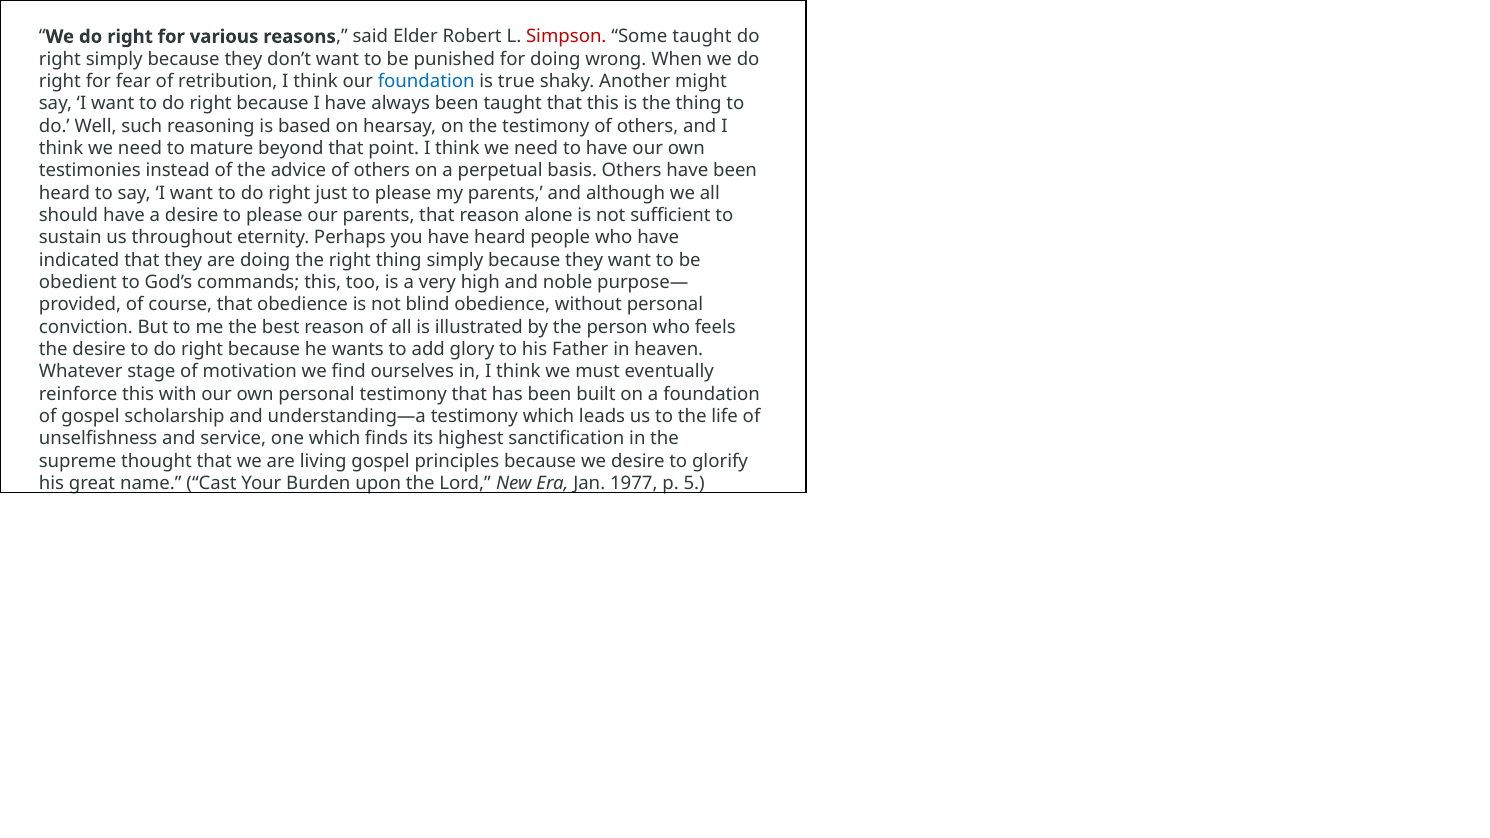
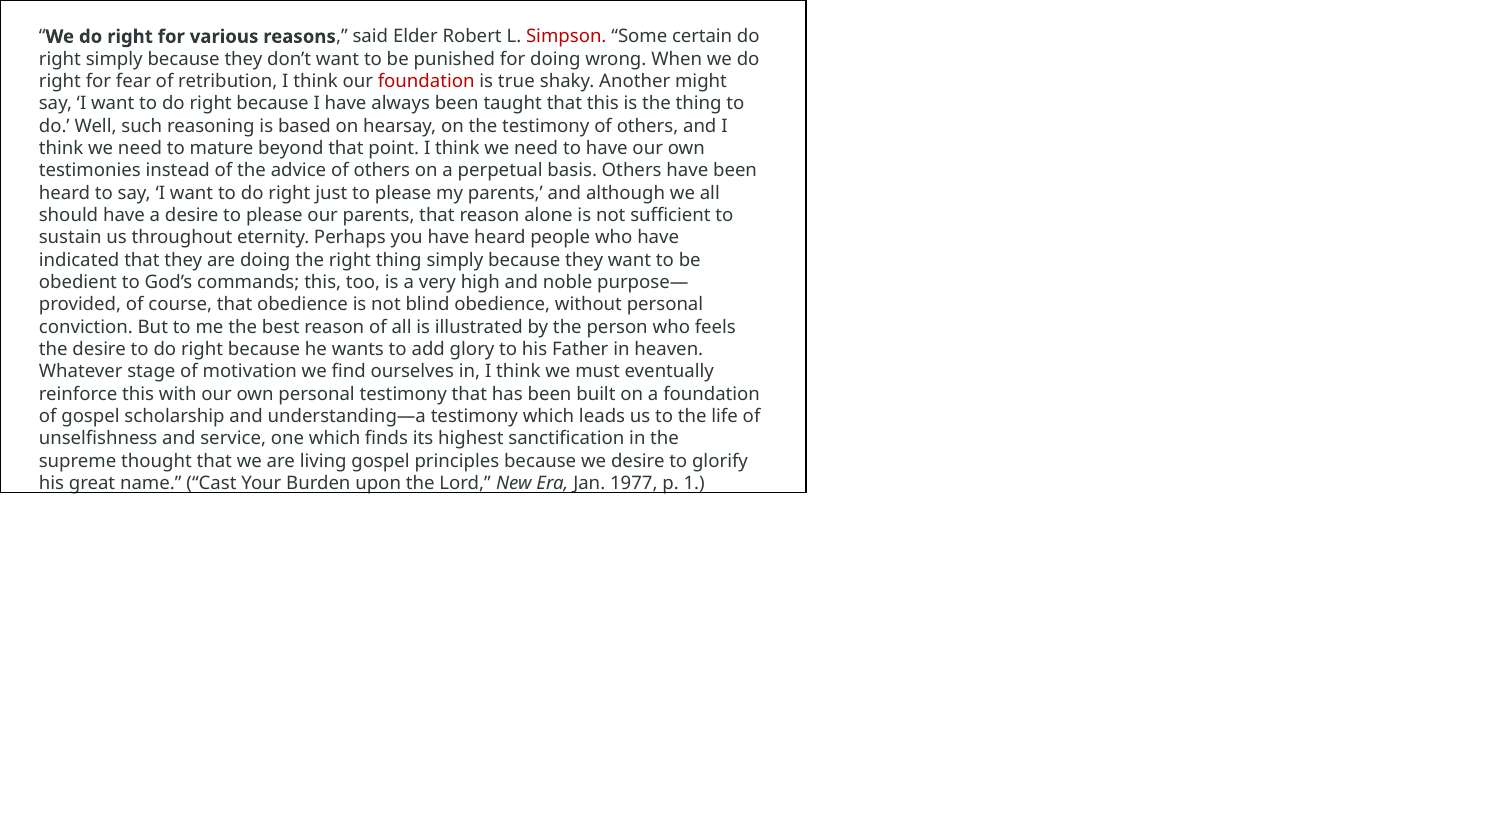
Some taught: taught -> certain (702, 37)
foundation colour: blue -> red (426, 81)
5: 5 -> 1 (694, 484)
